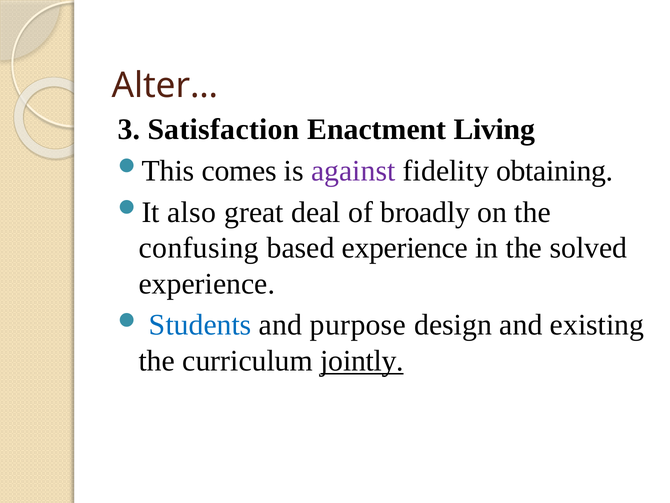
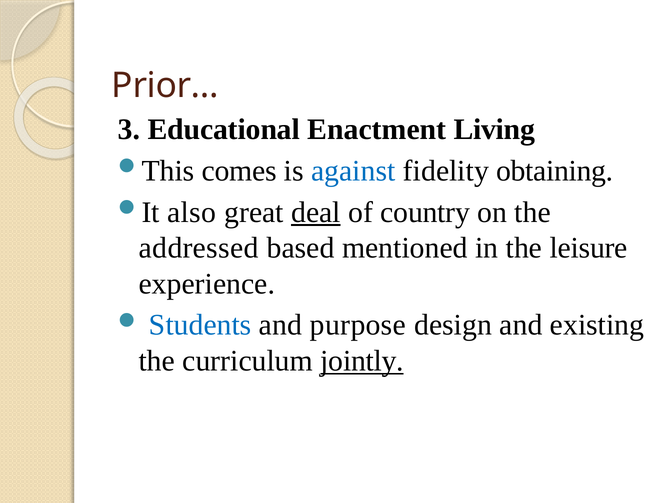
Alter…: Alter… -> Prior… (165, 86)
Satisfaction: Satisfaction -> Educational (224, 129)
against colour: purple -> blue (353, 171)
deal underline: none -> present (316, 212)
broadly: broadly -> country (425, 212)
confusing: confusing -> addressed (199, 248)
based experience: experience -> mentioned (405, 248)
solved: solved -> leisure (589, 248)
